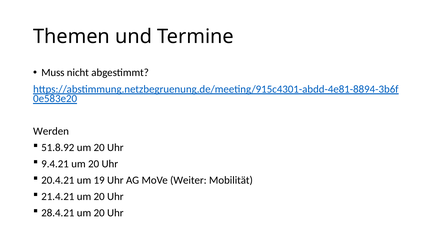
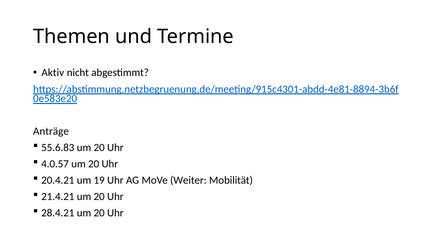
Muss: Muss -> Aktiv (53, 73)
Werden: Werden -> Anträge (51, 131)
51.8.92: 51.8.92 -> 55.6.83 (58, 147)
9.4.21: 9.4.21 -> 4.0.57 (55, 164)
